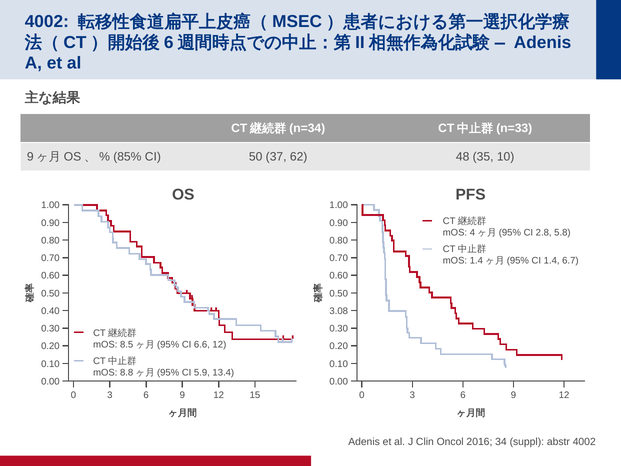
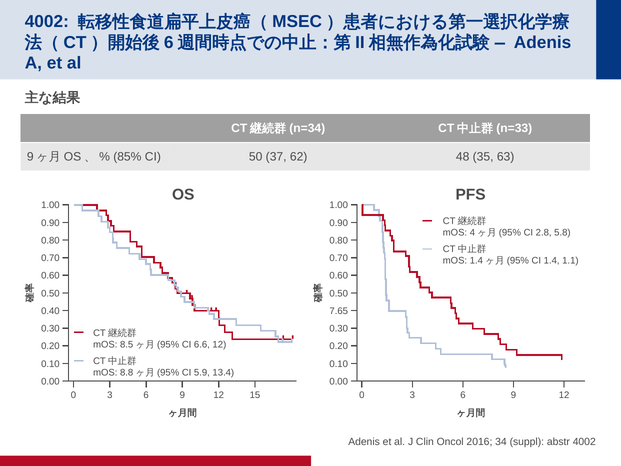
10: 10 -> 63 (506, 157)
6.7: 6.7 -> 1.1 (570, 260)
3.08: 3.08 -> 7.65 (339, 311)
